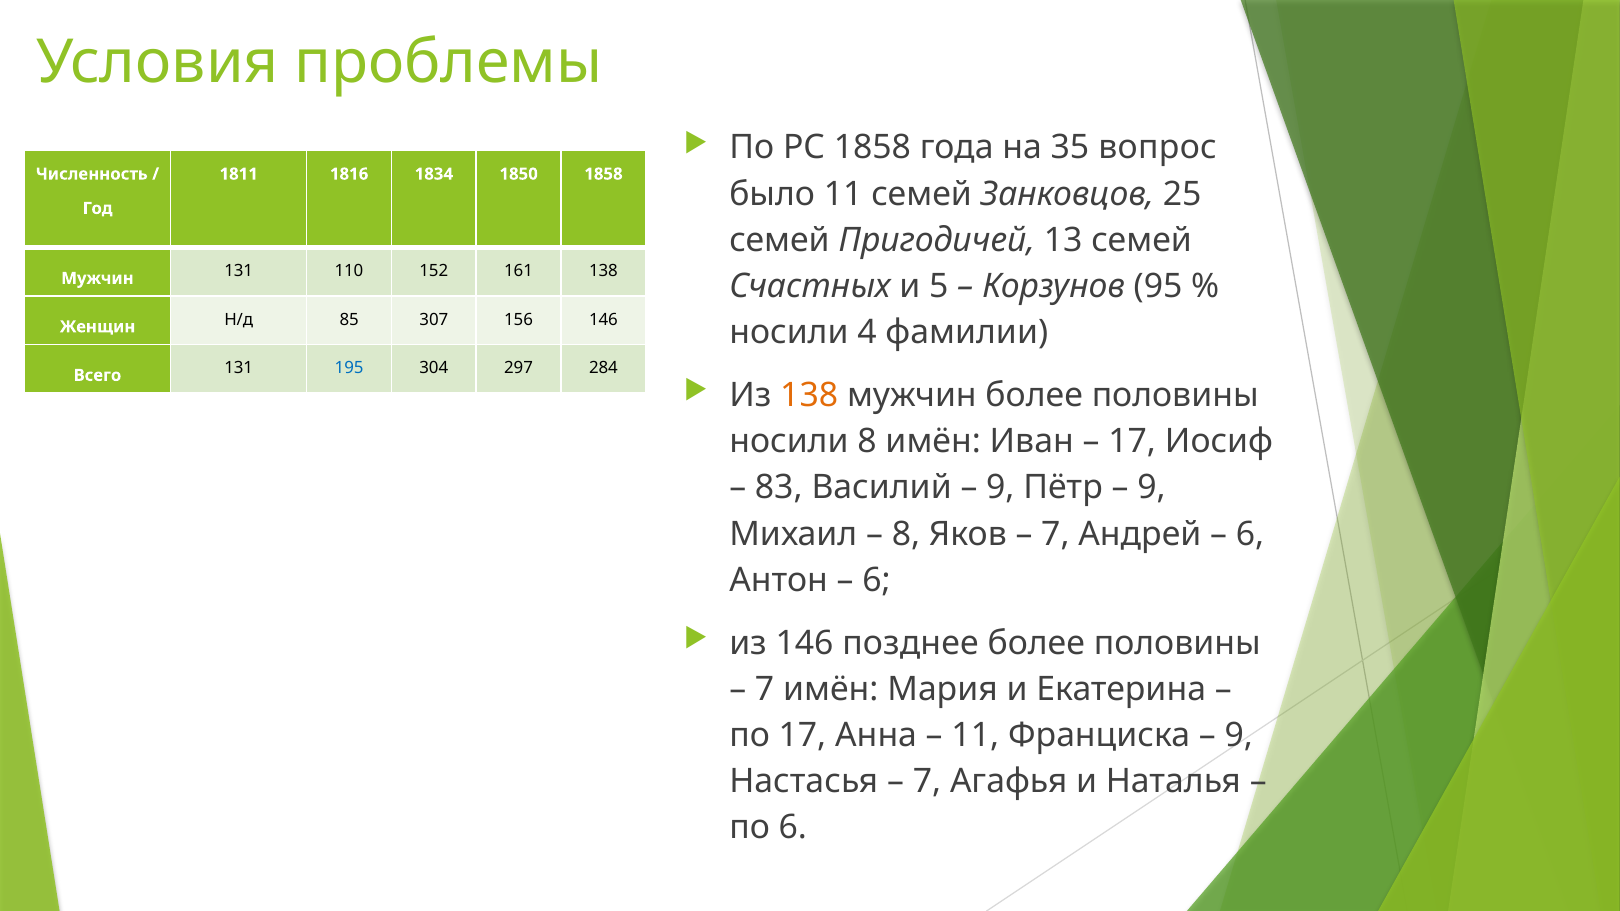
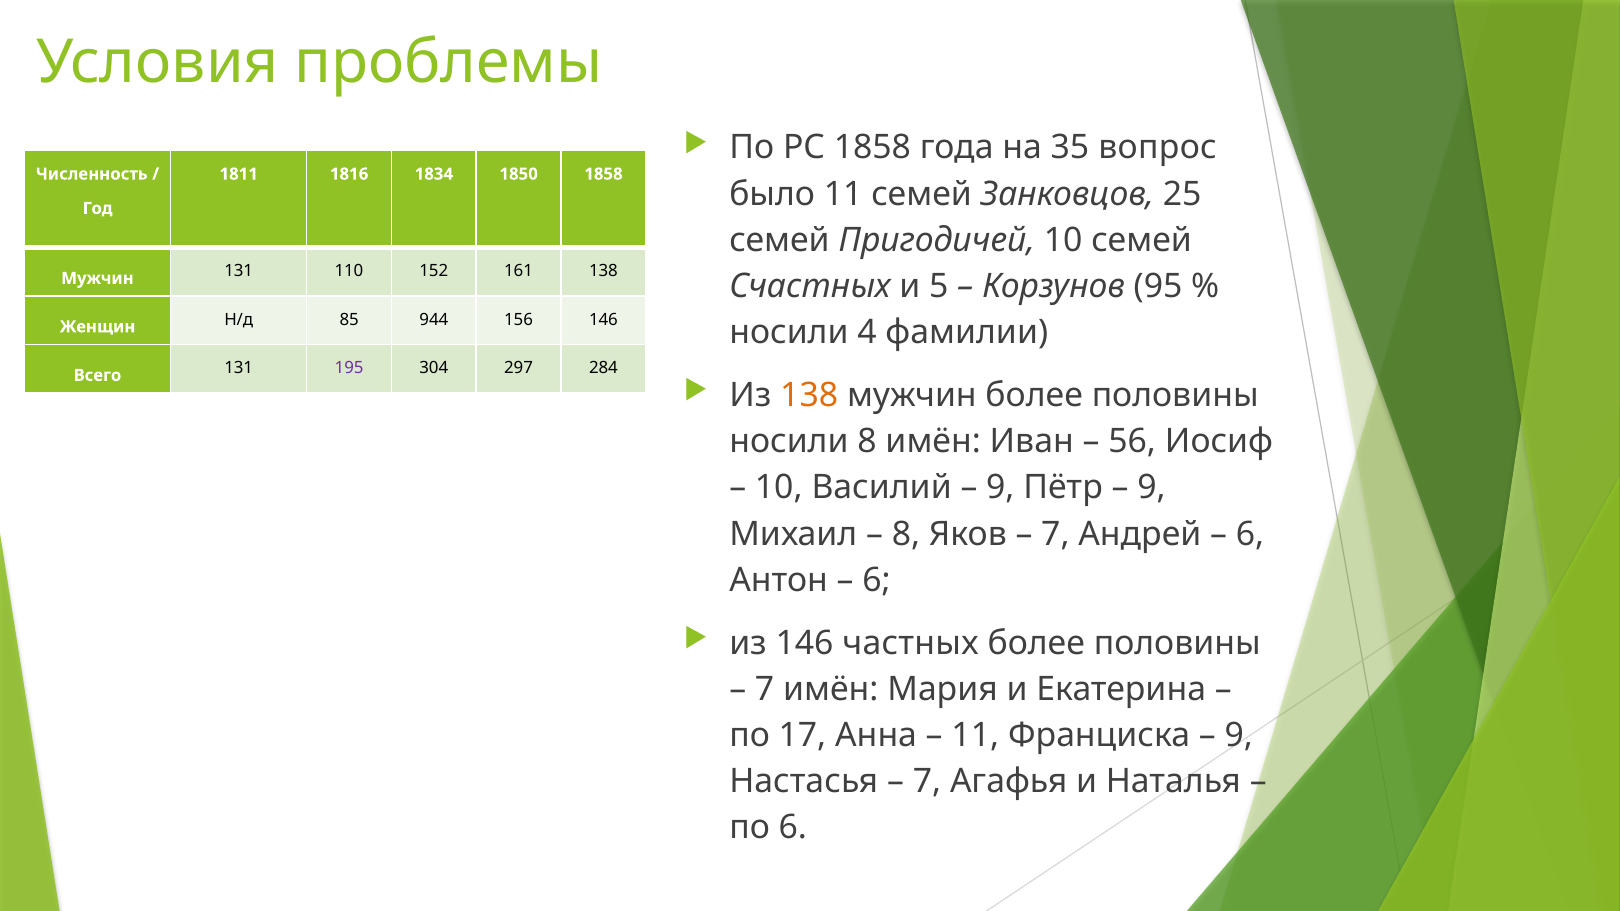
Пригодичей 13: 13 -> 10 (1063, 240)
307: 307 -> 944 (434, 320)
195 colour: blue -> purple (349, 368)
17: 17 -> 56 (1132, 442)
83: 83 -> 10 (779, 488)
позднее: позднее -> частных (910, 643)
